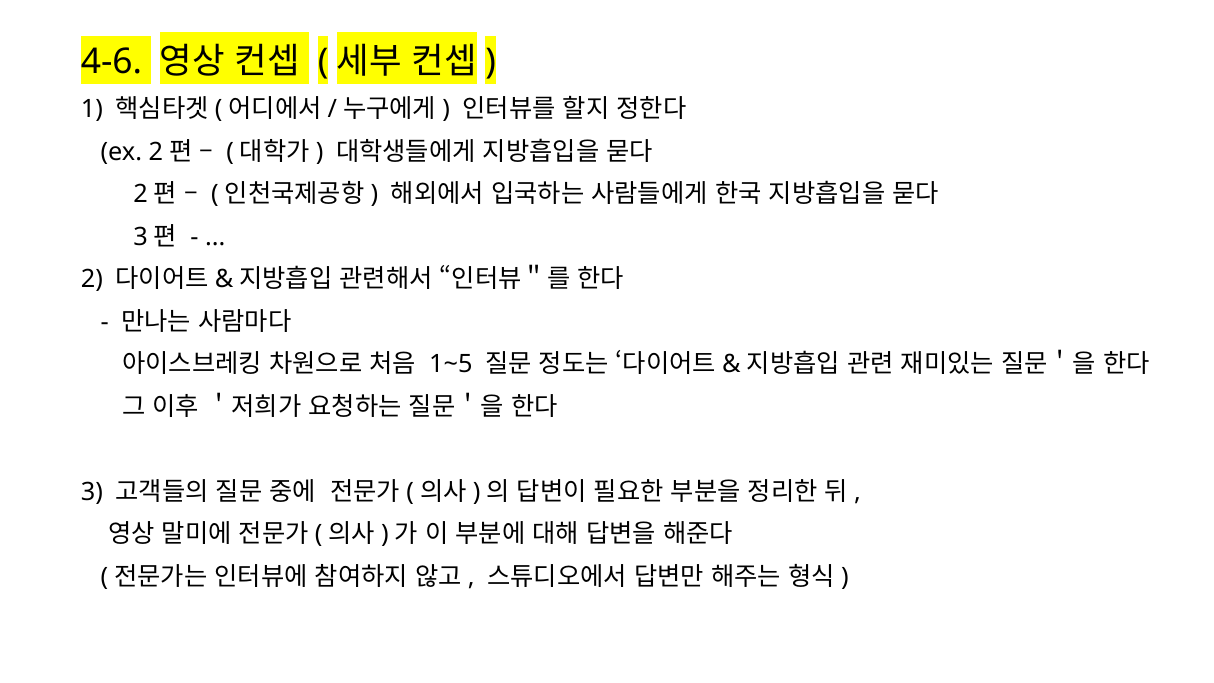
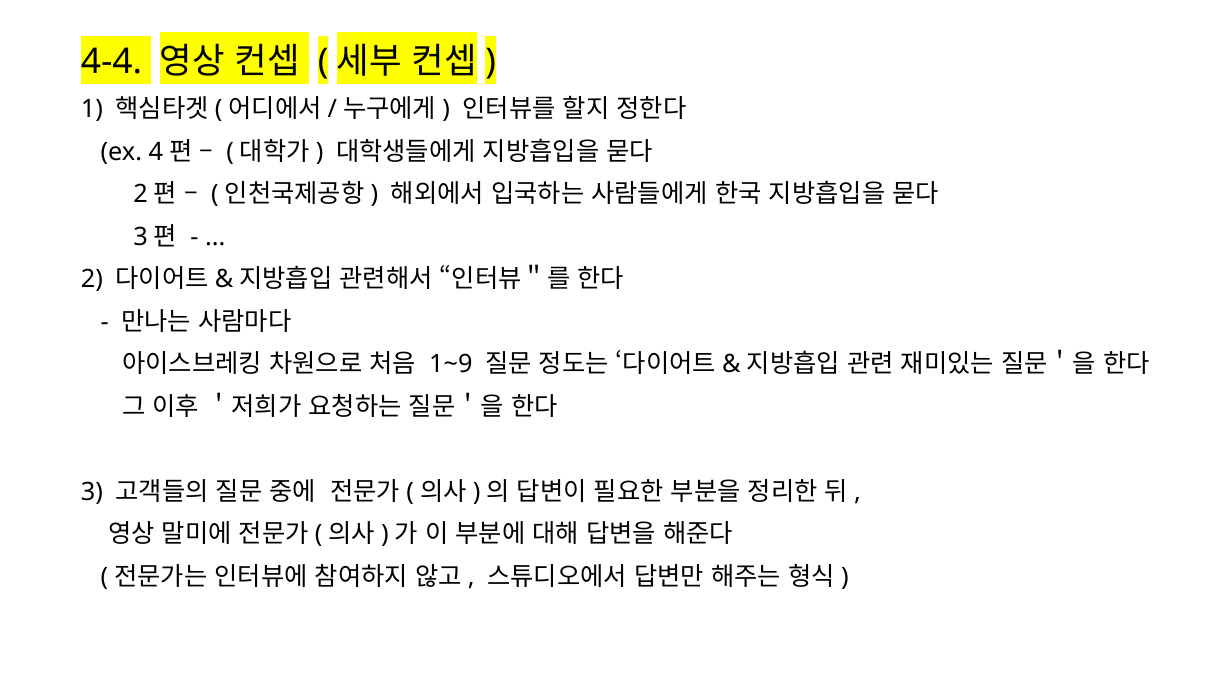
4-6: 4-6 -> 4-4 (111, 62)
ex 2: 2 -> 4 (156, 152)
1~5: 1~5 -> 1~9 (451, 364)
